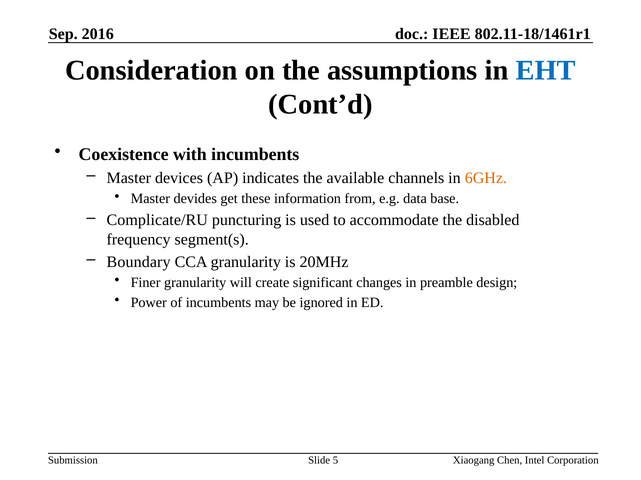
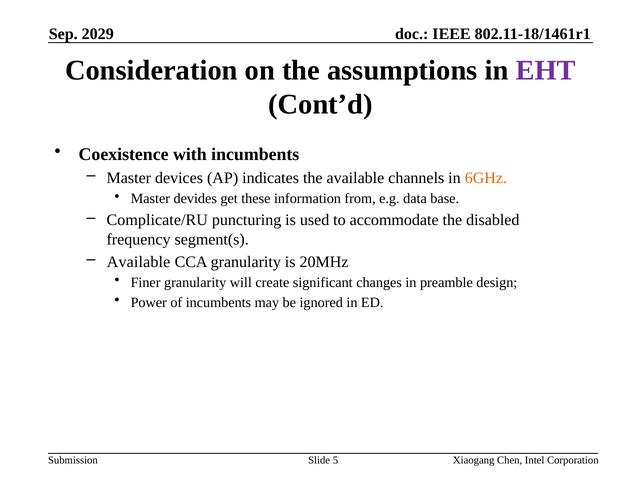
2016: 2016 -> 2029 (98, 34)
EHT colour: blue -> purple (546, 70)
Boundary: Boundary -> Available (139, 262)
